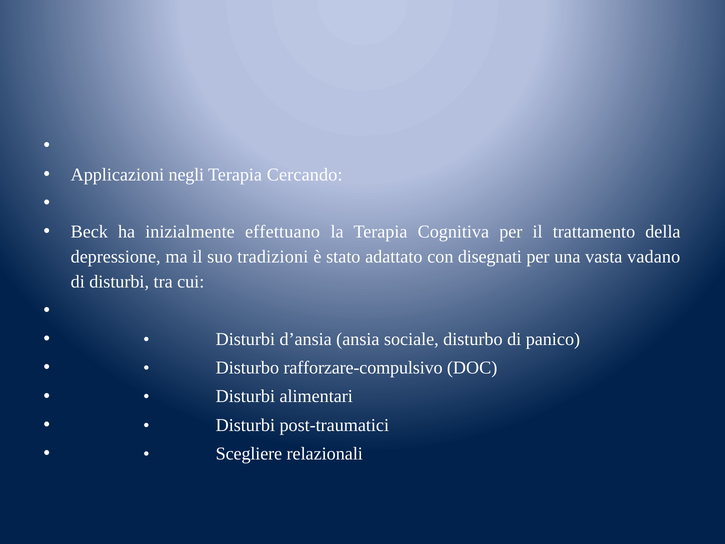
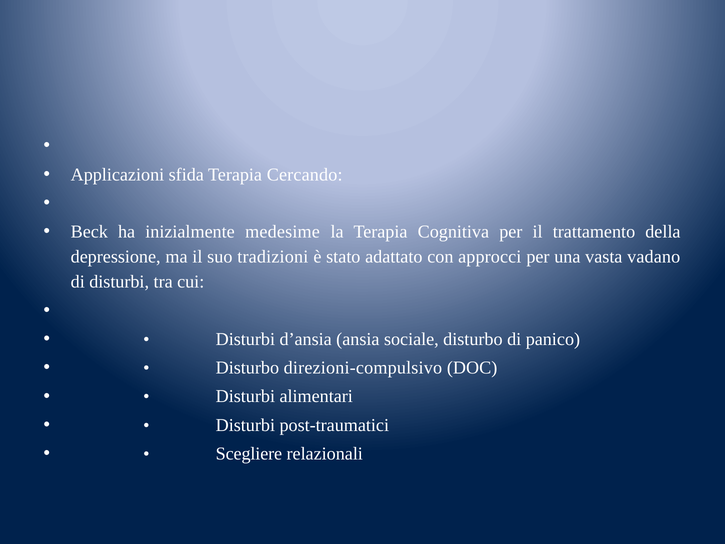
negli: negli -> sfida (186, 175)
effettuano: effettuano -> medesime (283, 232)
disegnati: disegnati -> approcci (490, 257)
rafforzare-compulsivo: rafforzare-compulsivo -> direzioni-compulsivo (363, 368)
